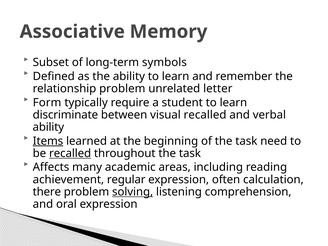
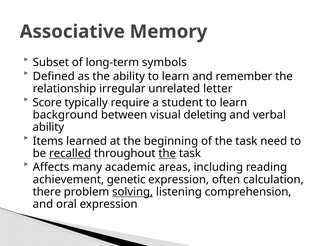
relationship problem: problem -> irregular (122, 89)
Form: Form -> Score (47, 103)
discriminate: discriminate -> background (65, 115)
visual recalled: recalled -> deleting (205, 115)
Items underline: present -> none (48, 141)
the underline: none -> present (167, 153)
regular: regular -> genetic (126, 180)
